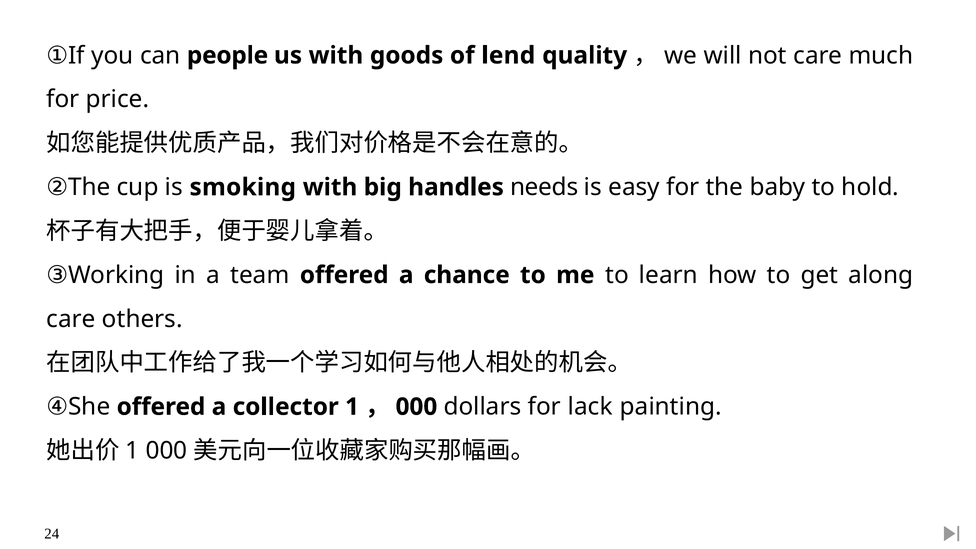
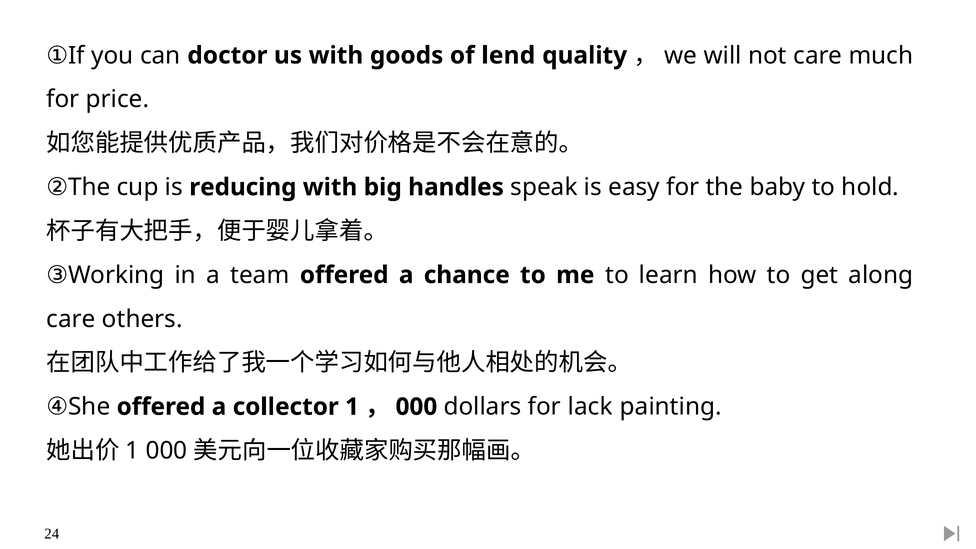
people: people -> doctor (227, 55)
smoking: smoking -> reducing (243, 187)
needs: needs -> speak (544, 187)
